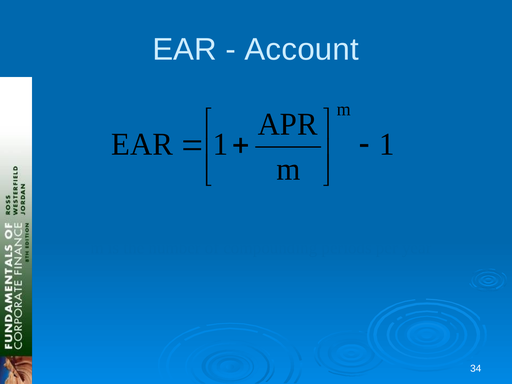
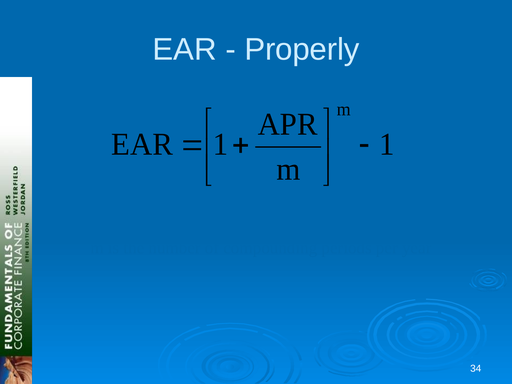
Account: Account -> Properly (302, 50)
